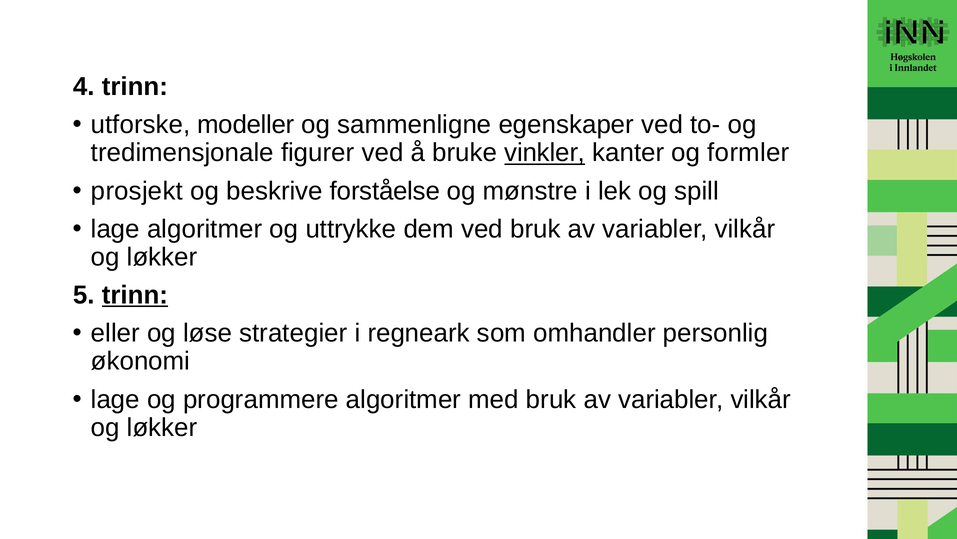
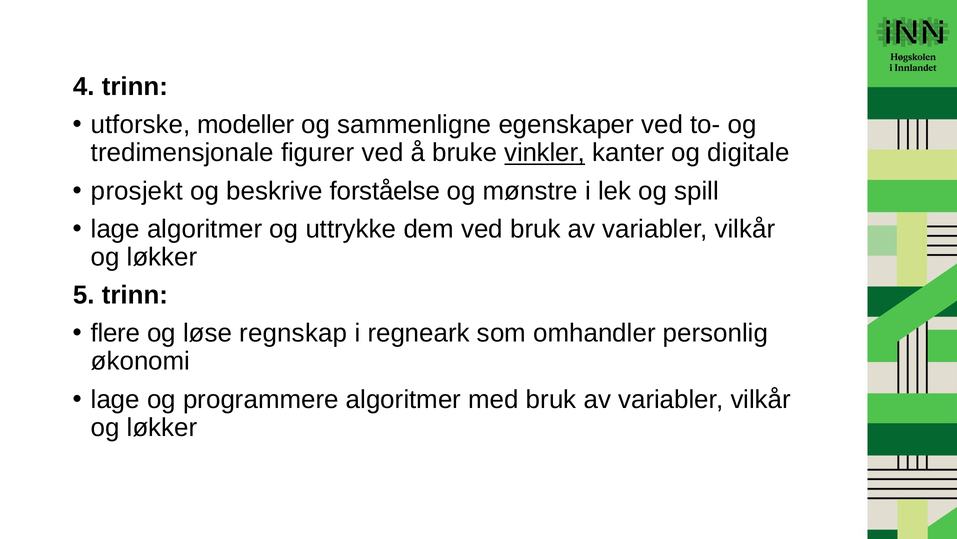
formler: formler -> digitale (749, 153)
trinn underline: present -> none (135, 295)
eller: eller -> flere (115, 333)
strategier: strategier -> regnskap (293, 333)
